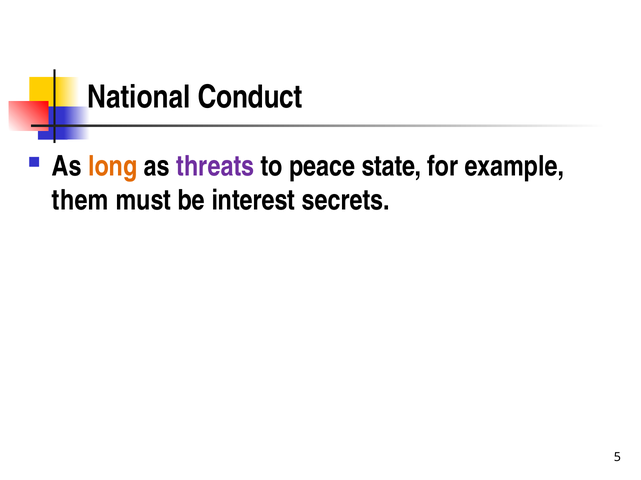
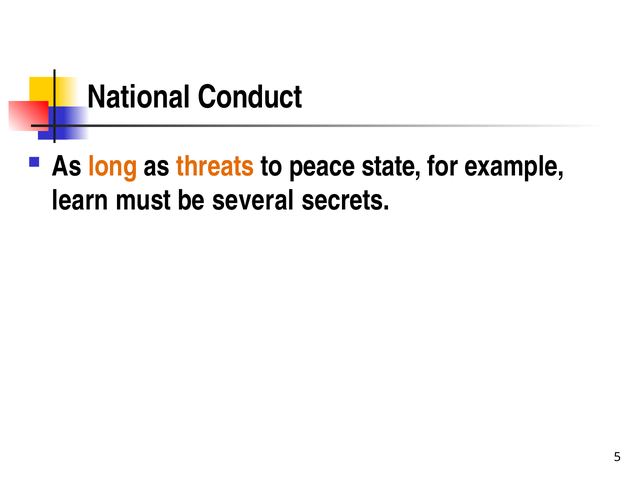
threats colour: purple -> orange (215, 167)
them: them -> learn (80, 201)
interest: interest -> several (253, 201)
